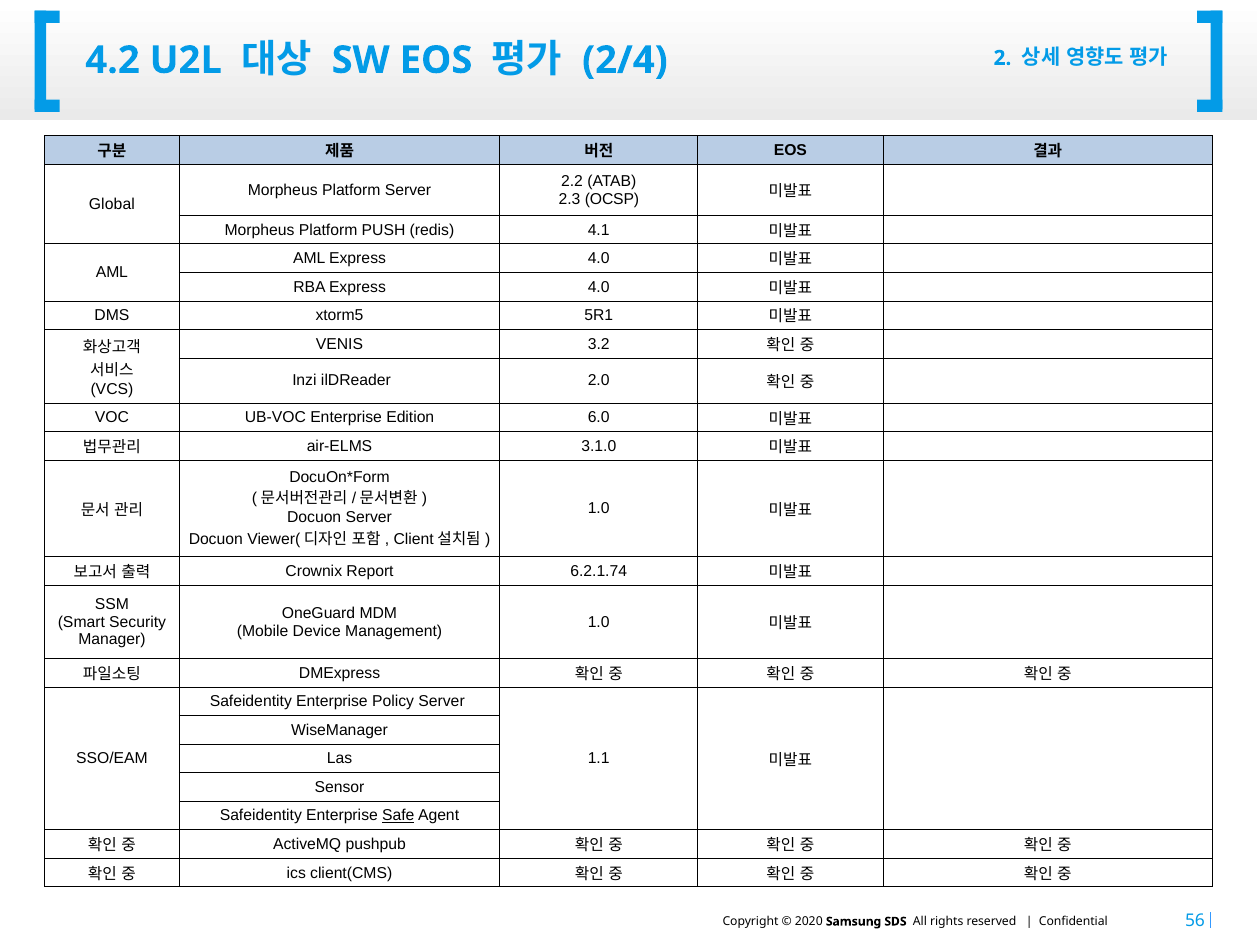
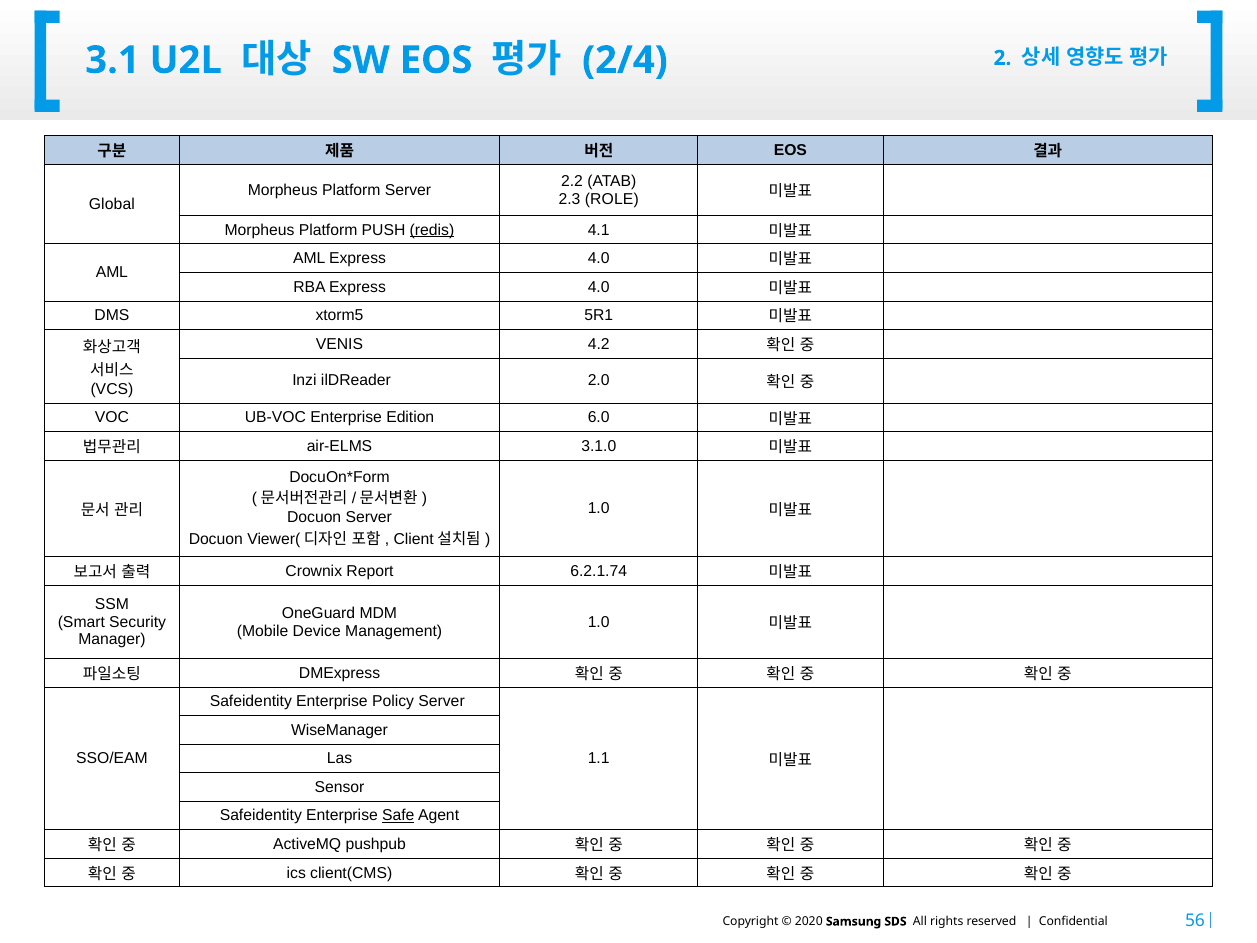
4.2: 4.2 -> 3.1 (113, 60)
OCSP: OCSP -> ROLE (612, 199)
redis underline: none -> present (432, 230)
3.2: 3.2 -> 4.2 (599, 344)
